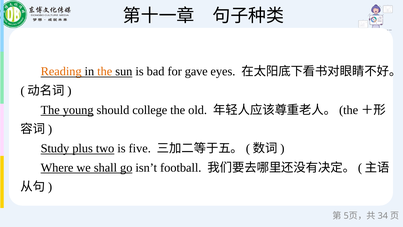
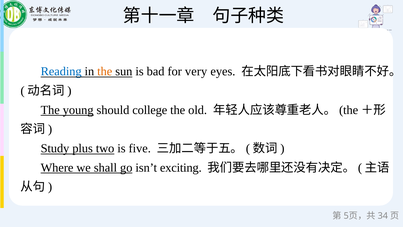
Reading colour: orange -> blue (61, 71)
gave: gave -> very (196, 71)
football: football -> exciting (181, 167)
